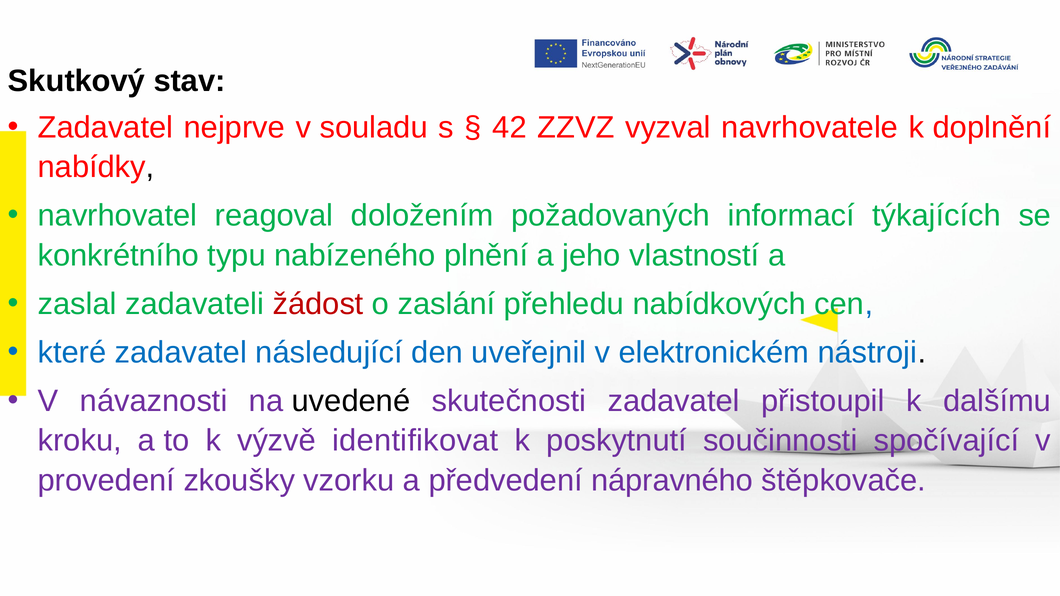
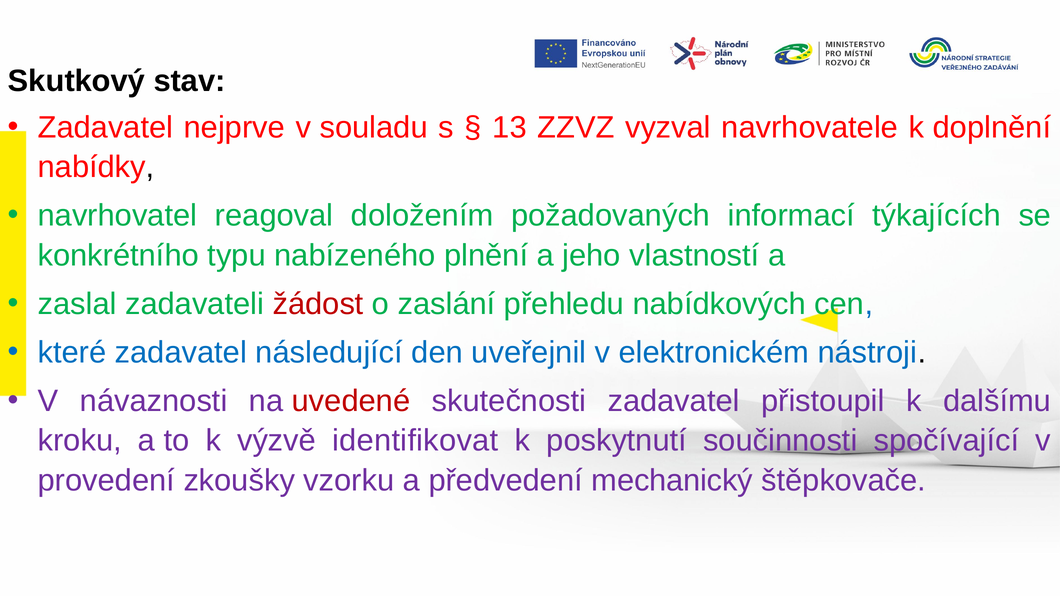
42: 42 -> 13 (510, 128)
uvedené colour: black -> red (351, 401)
nápravného: nápravného -> mechanický (672, 481)
